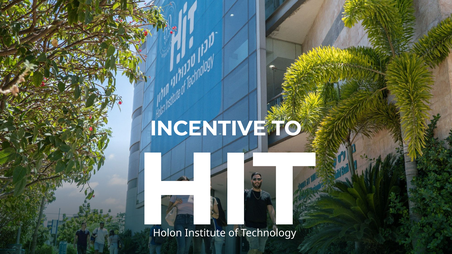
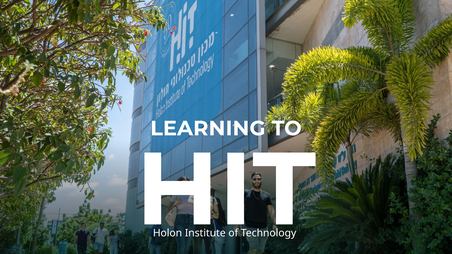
INCENTIVE: INCENTIVE -> LEARNING (208, 129)
